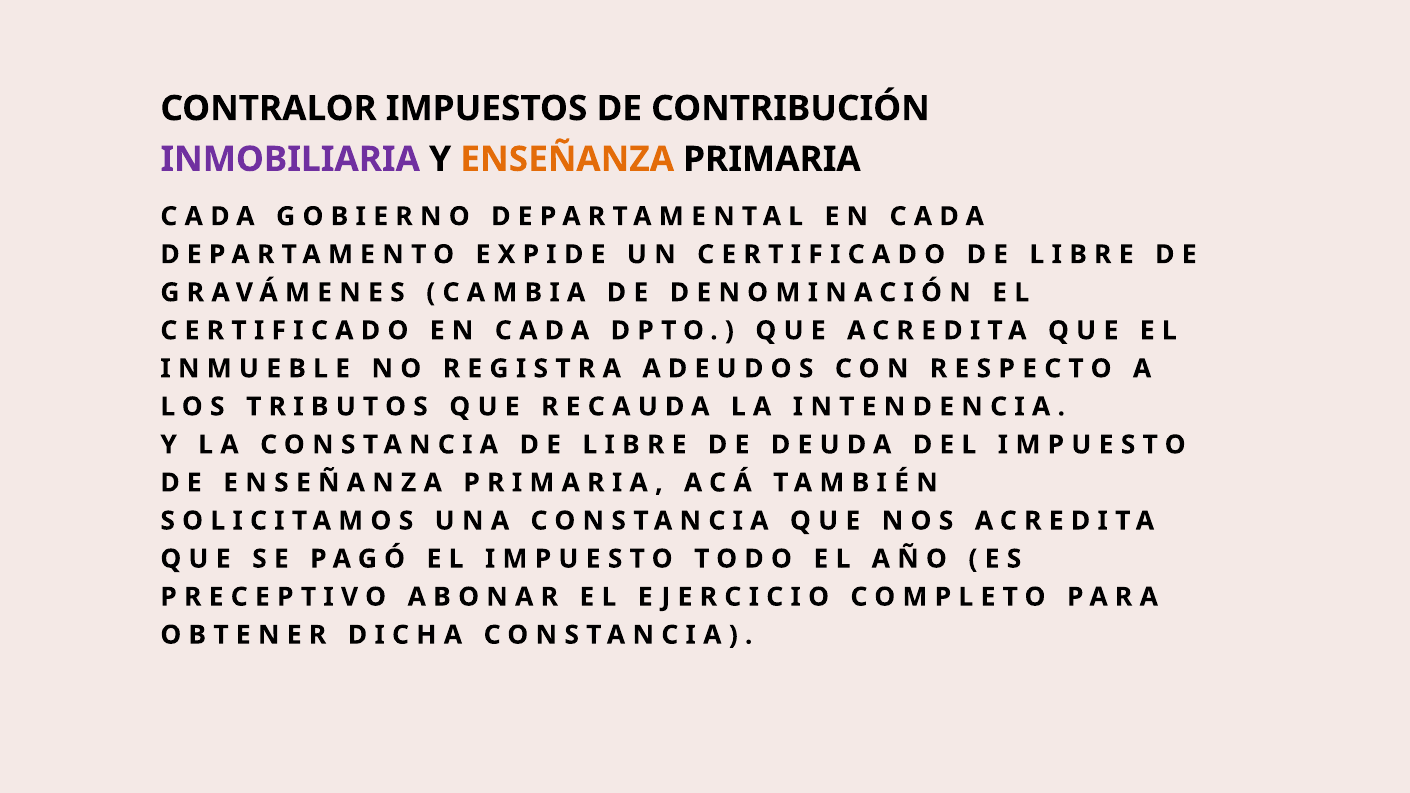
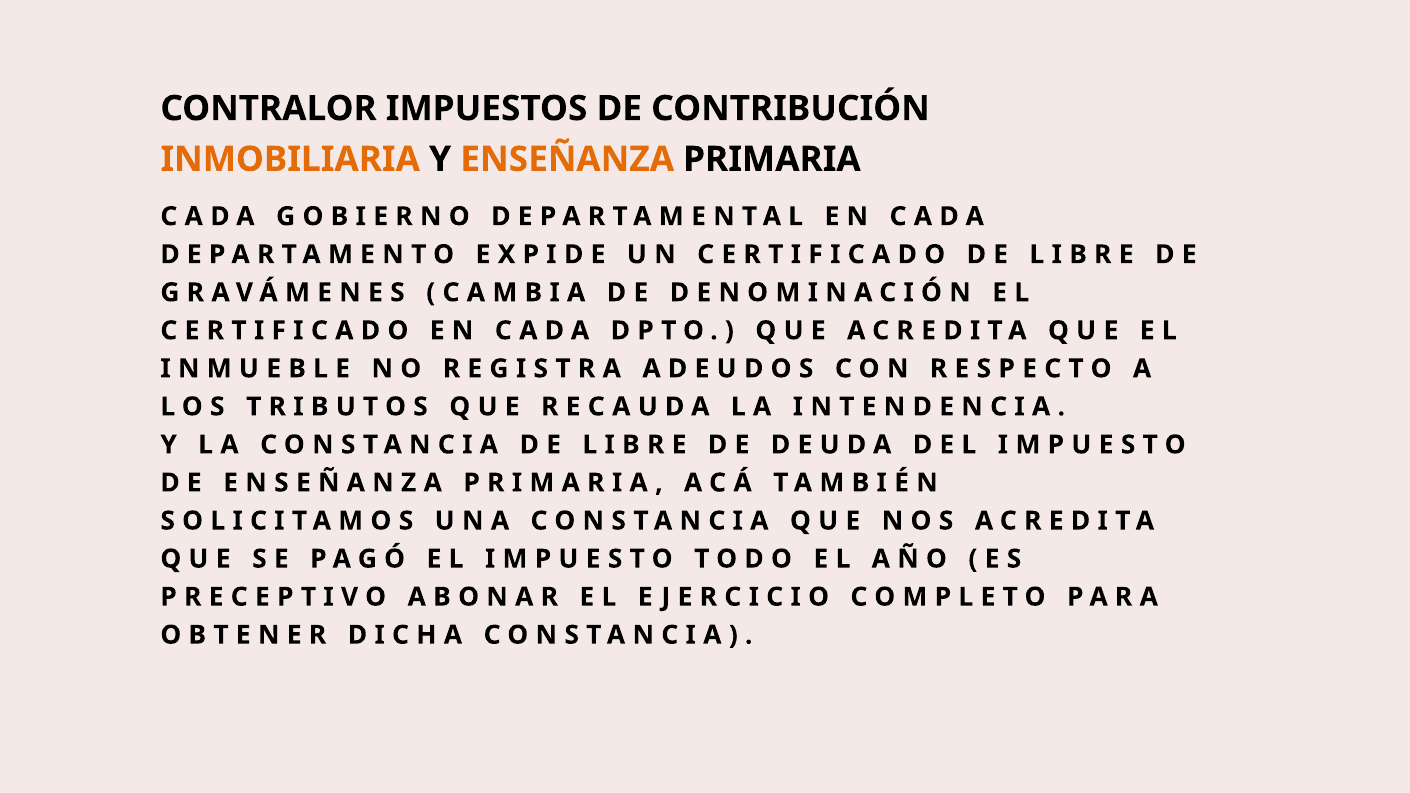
INMOBILIARIA colour: purple -> orange (290, 159)
